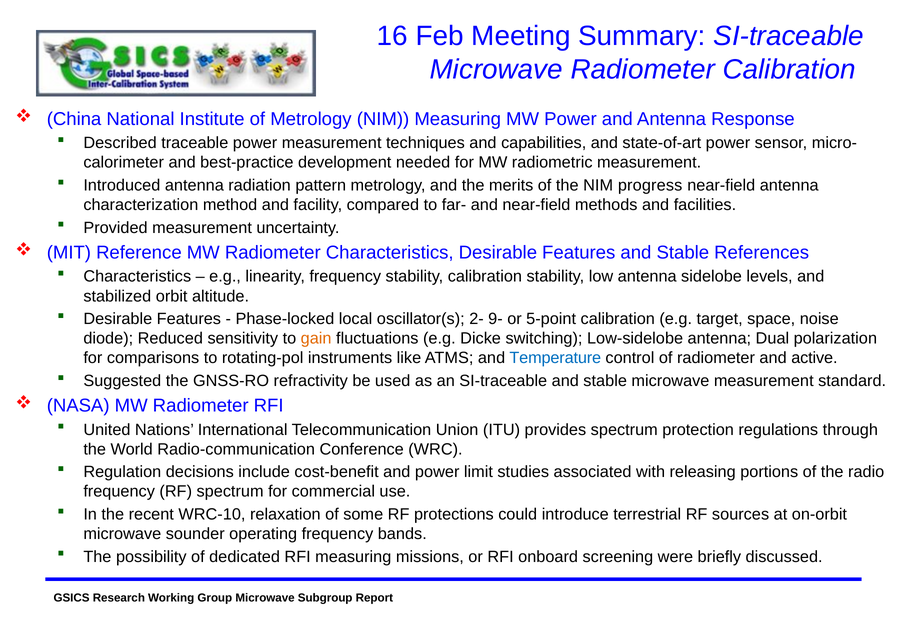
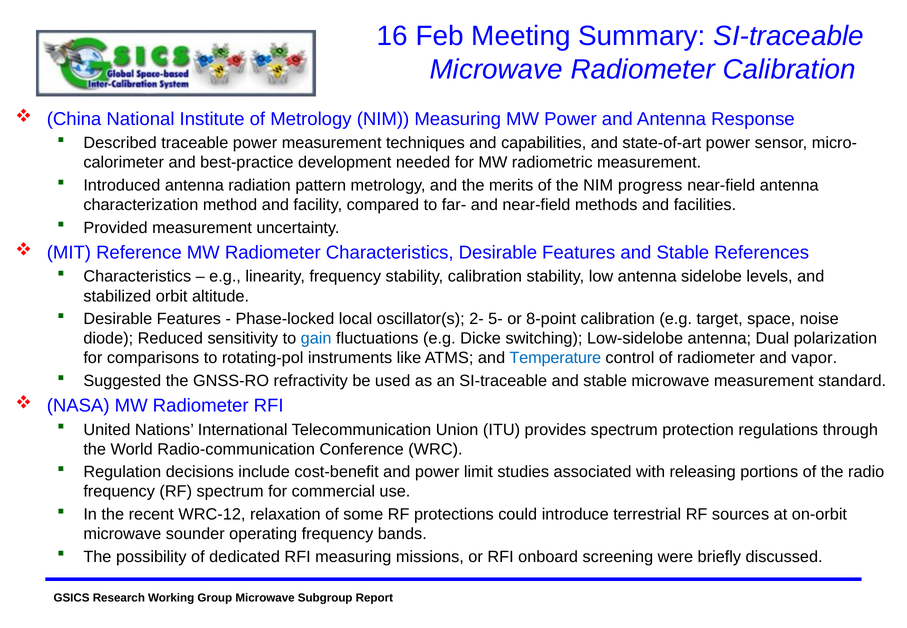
9-: 9- -> 5- (495, 319)
5-point: 5-point -> 8-point (551, 319)
gain colour: orange -> blue (316, 338)
active: active -> vapor (814, 358)
WRC-10: WRC-10 -> WRC-12 (212, 514)
